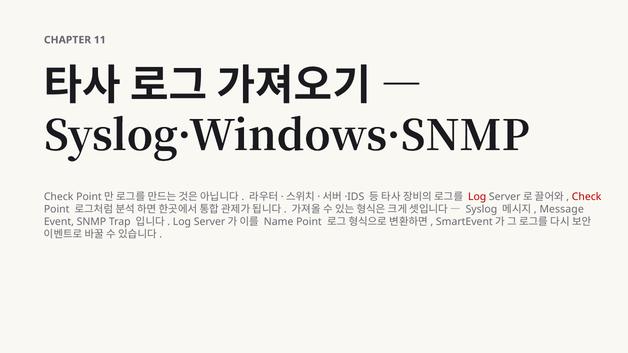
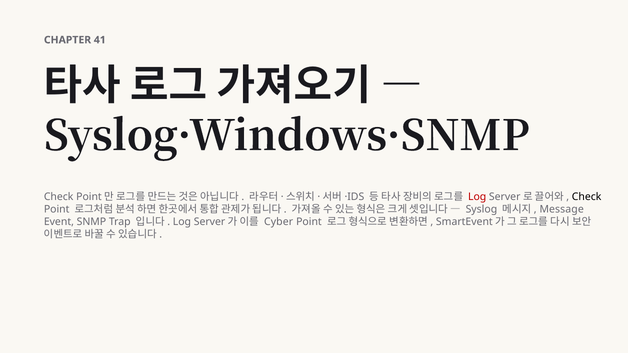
11: 11 -> 41 (100, 40)
Check colour: red -> black (587, 197)
Name: Name -> Cyber (279, 222)
